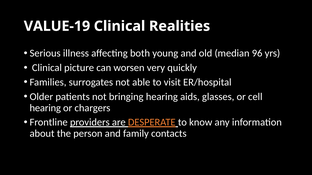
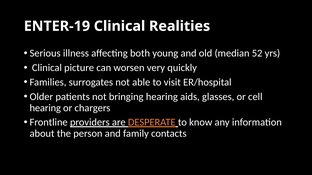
VALUE-19: VALUE-19 -> ENTER-19 (57, 26)
96: 96 -> 52 (257, 53)
